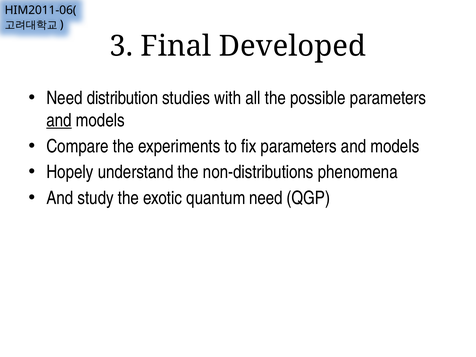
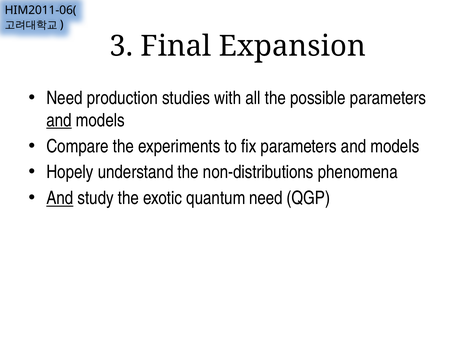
Developed: Developed -> Expansion (292, 46)
distribution: distribution -> production (122, 98)
And underline: none -> present (60, 198)
